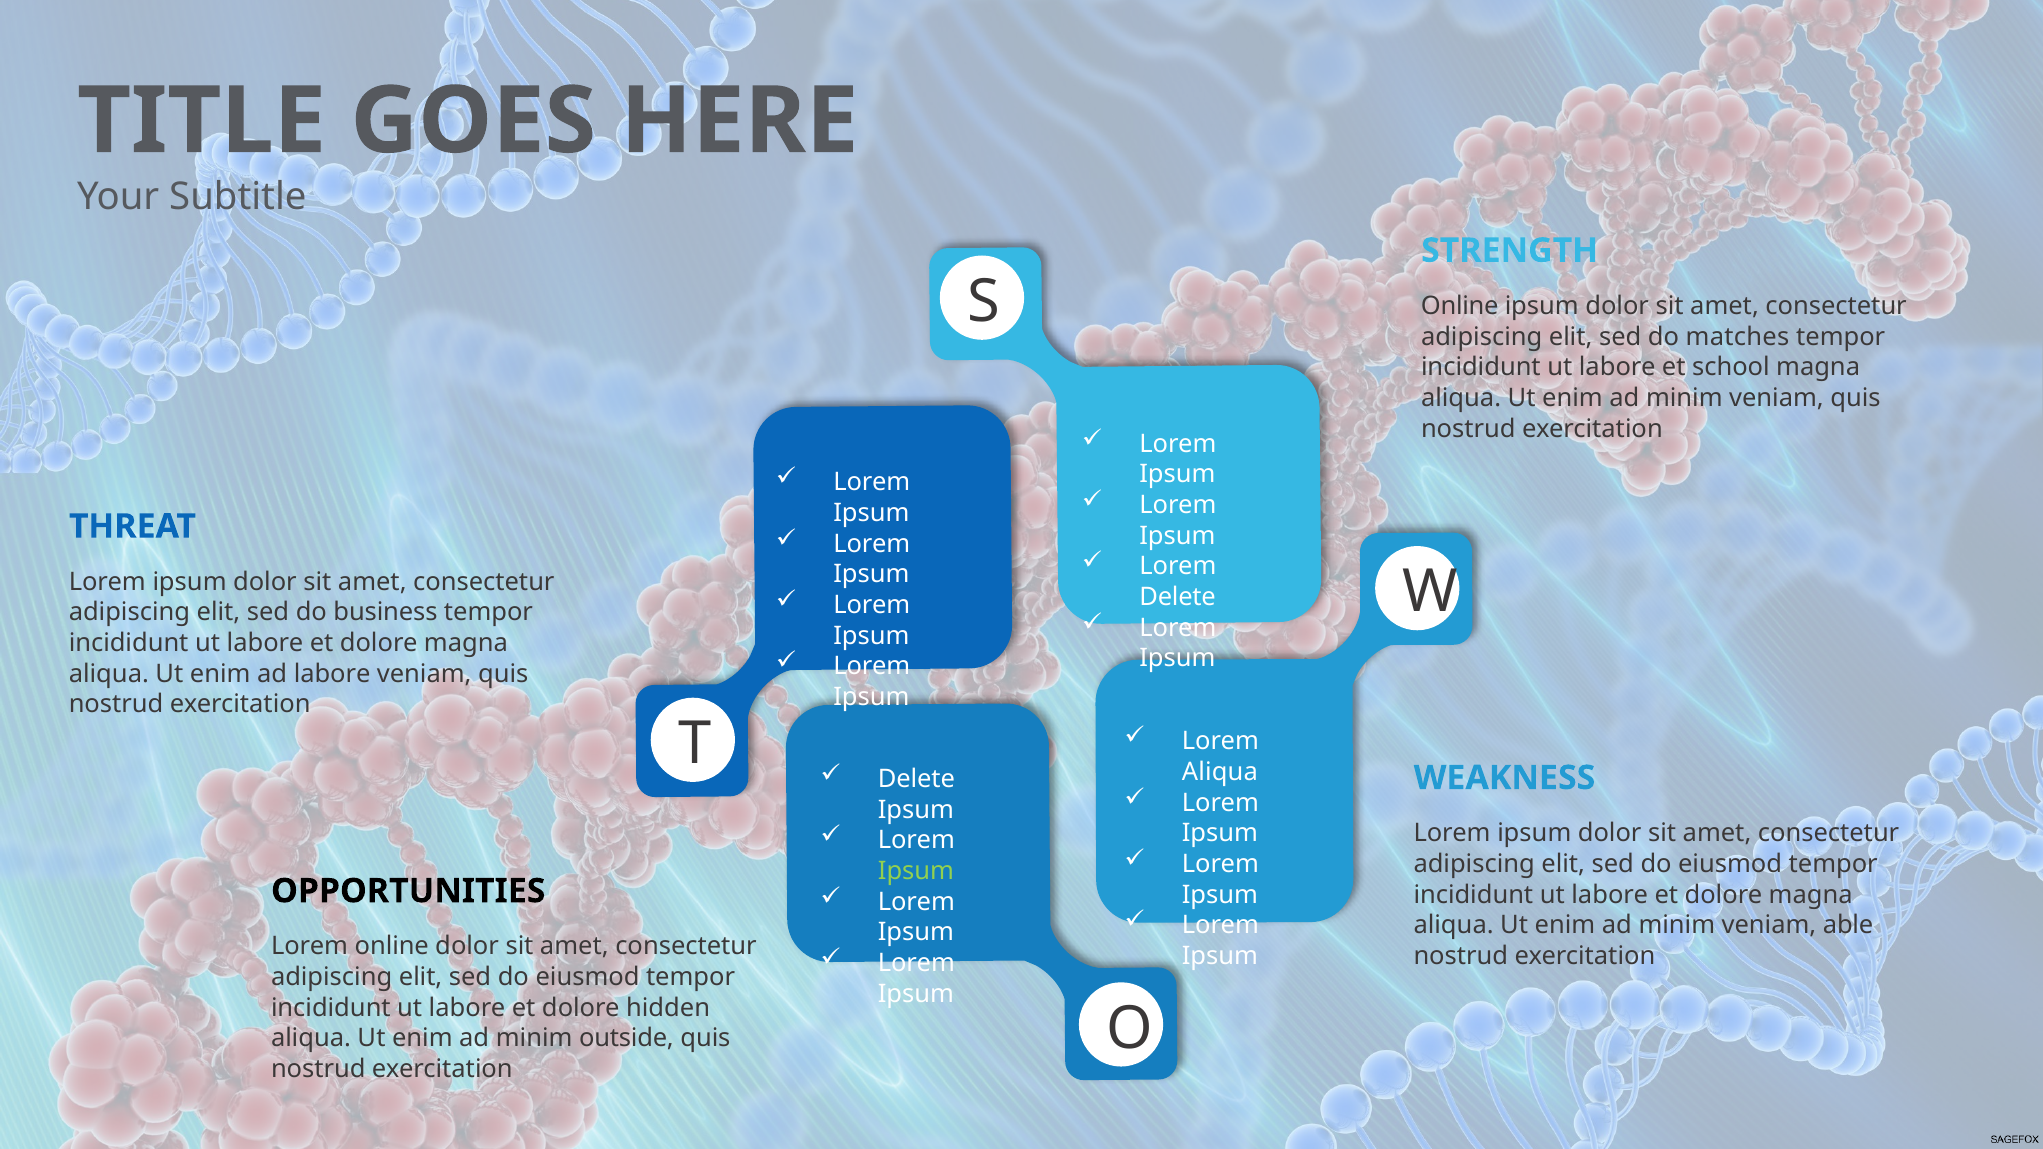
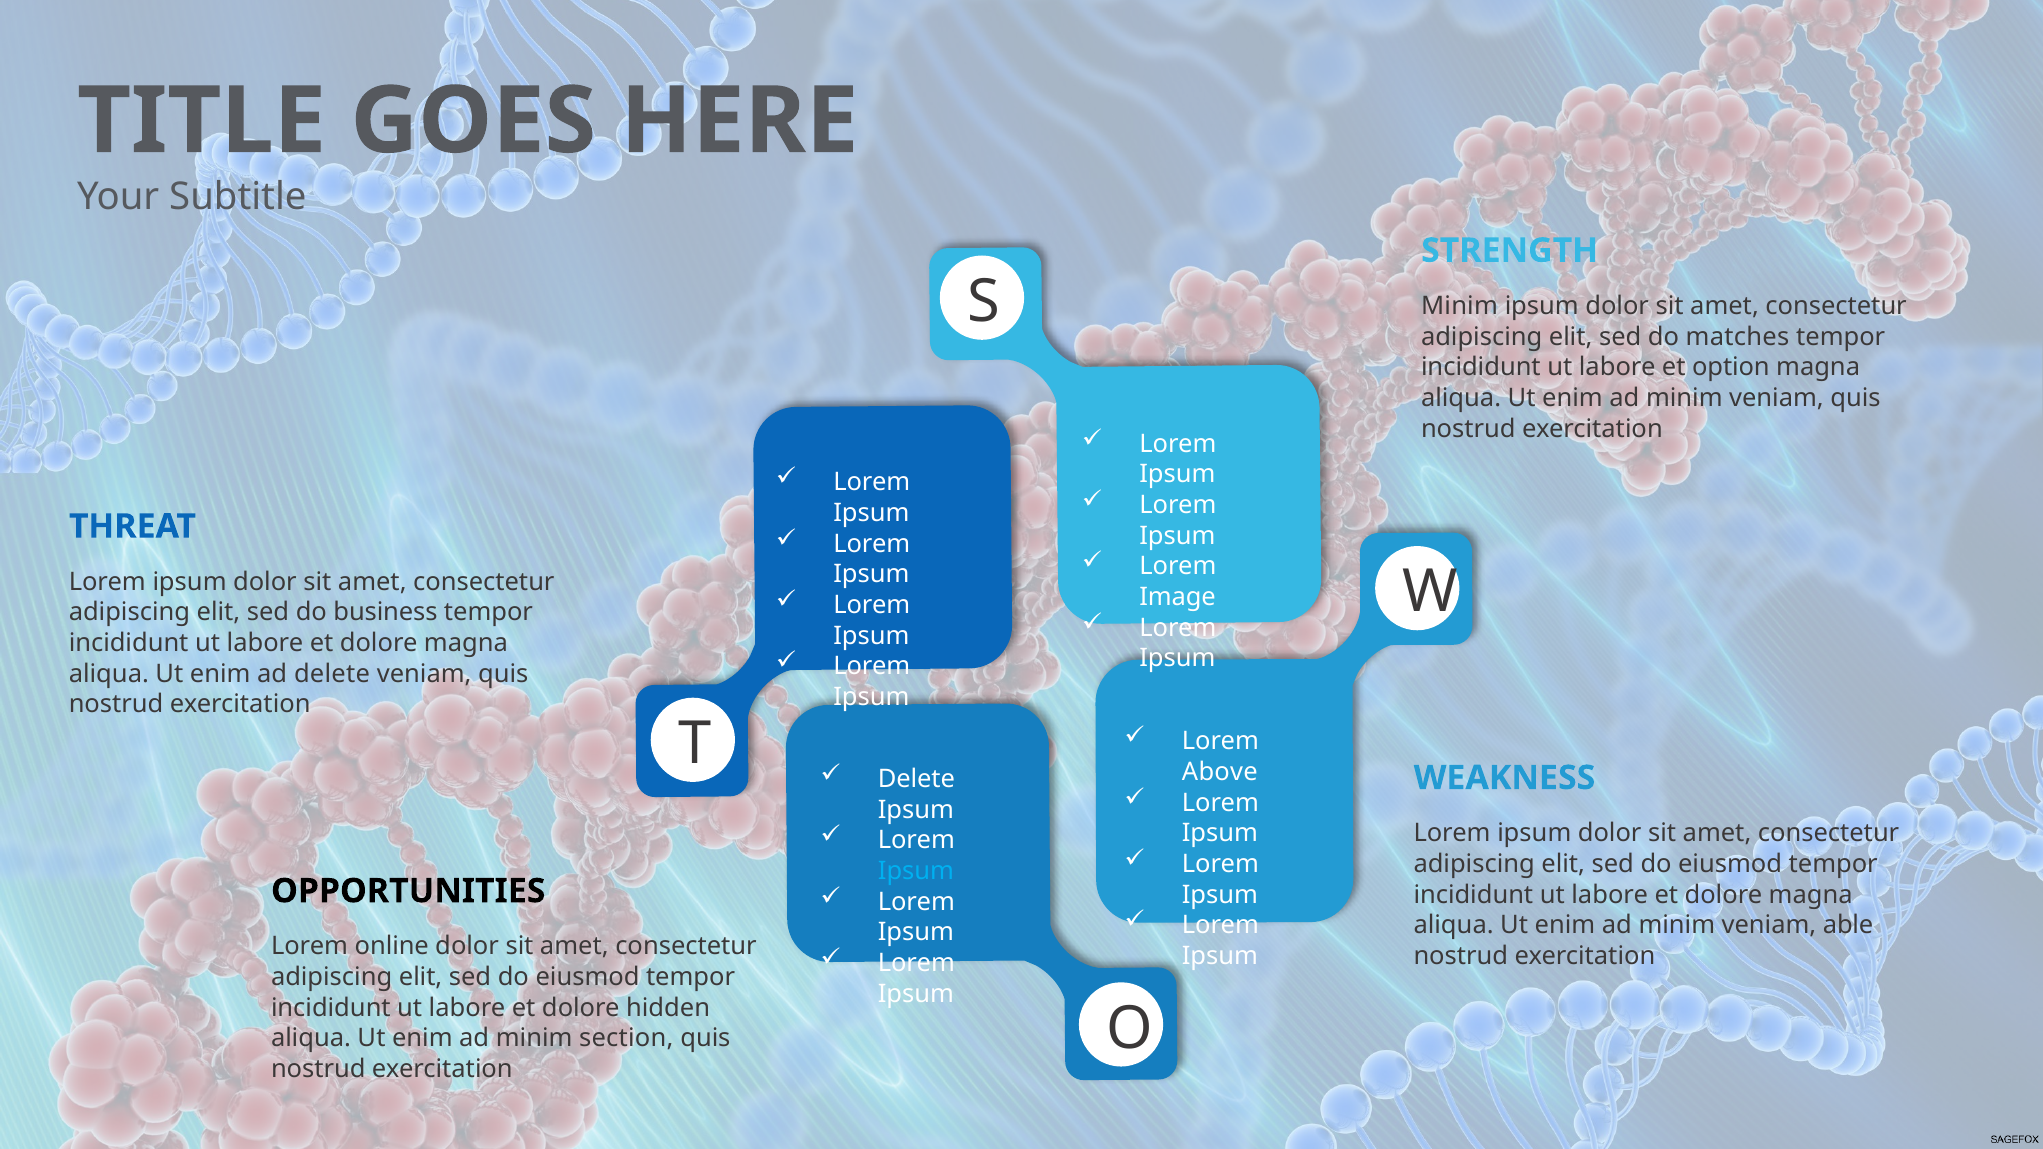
Online: Online -> Minim (1459, 306)
school: school -> option (1731, 367)
Delete: Delete -> Image (1178, 597)
ad labore: labore -> delete (332, 674)
Aliqua: Aliqua -> Above (1220, 772)
Ipsum colour: light green -> light blue (916, 871)
outside: outside -> section (626, 1039)
